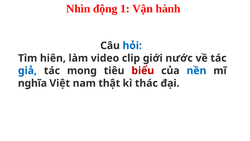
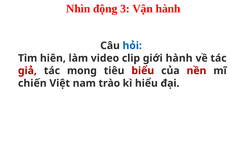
1: 1 -> 3 (125, 9)
giới nước: nước -> hành (179, 58)
giả colour: blue -> red (27, 71)
nền colour: blue -> red (196, 71)
nghĩa: nghĩa -> chiến (32, 83)
thật: thật -> trào (109, 83)
thác: thác -> hiểu (146, 83)
